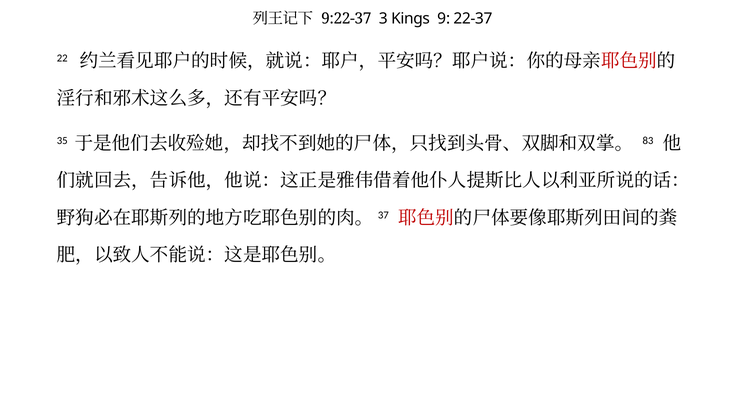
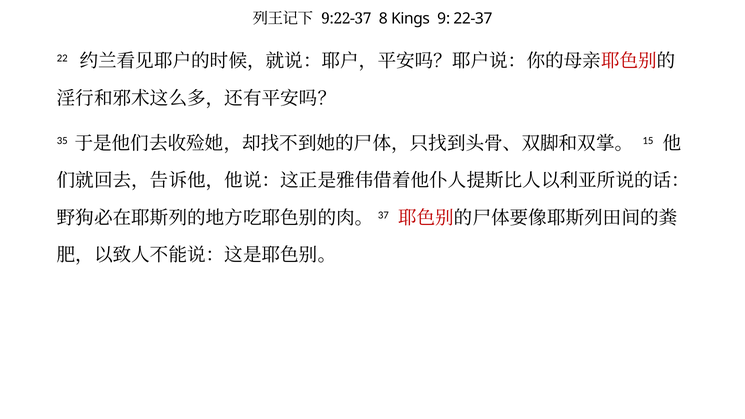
3: 3 -> 8 (383, 19)
83: 83 -> 15 (648, 141)
